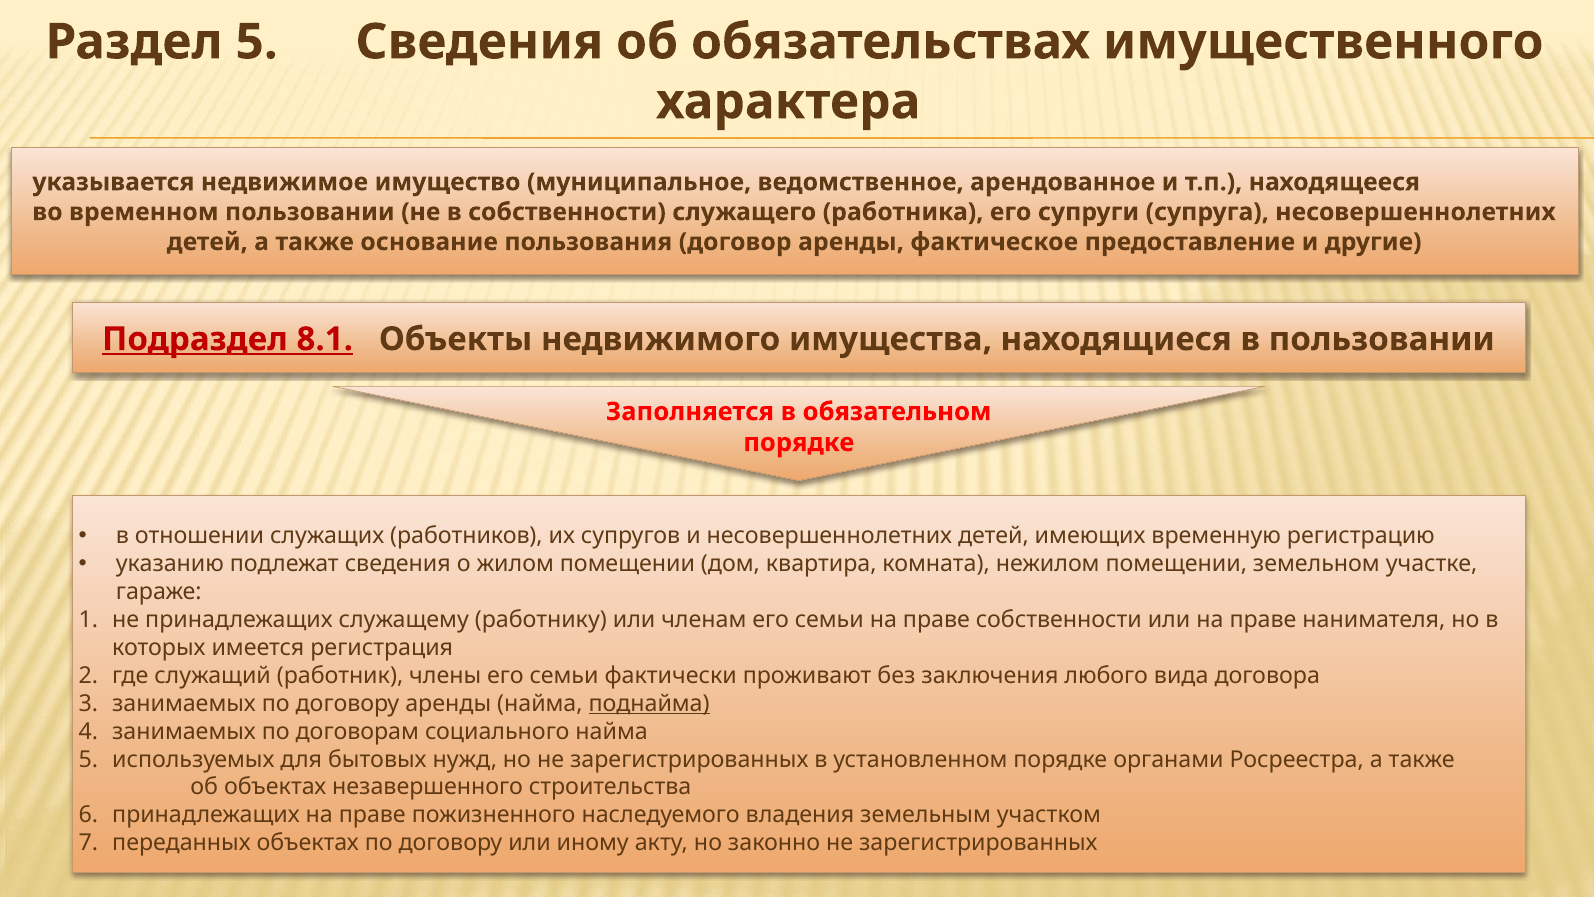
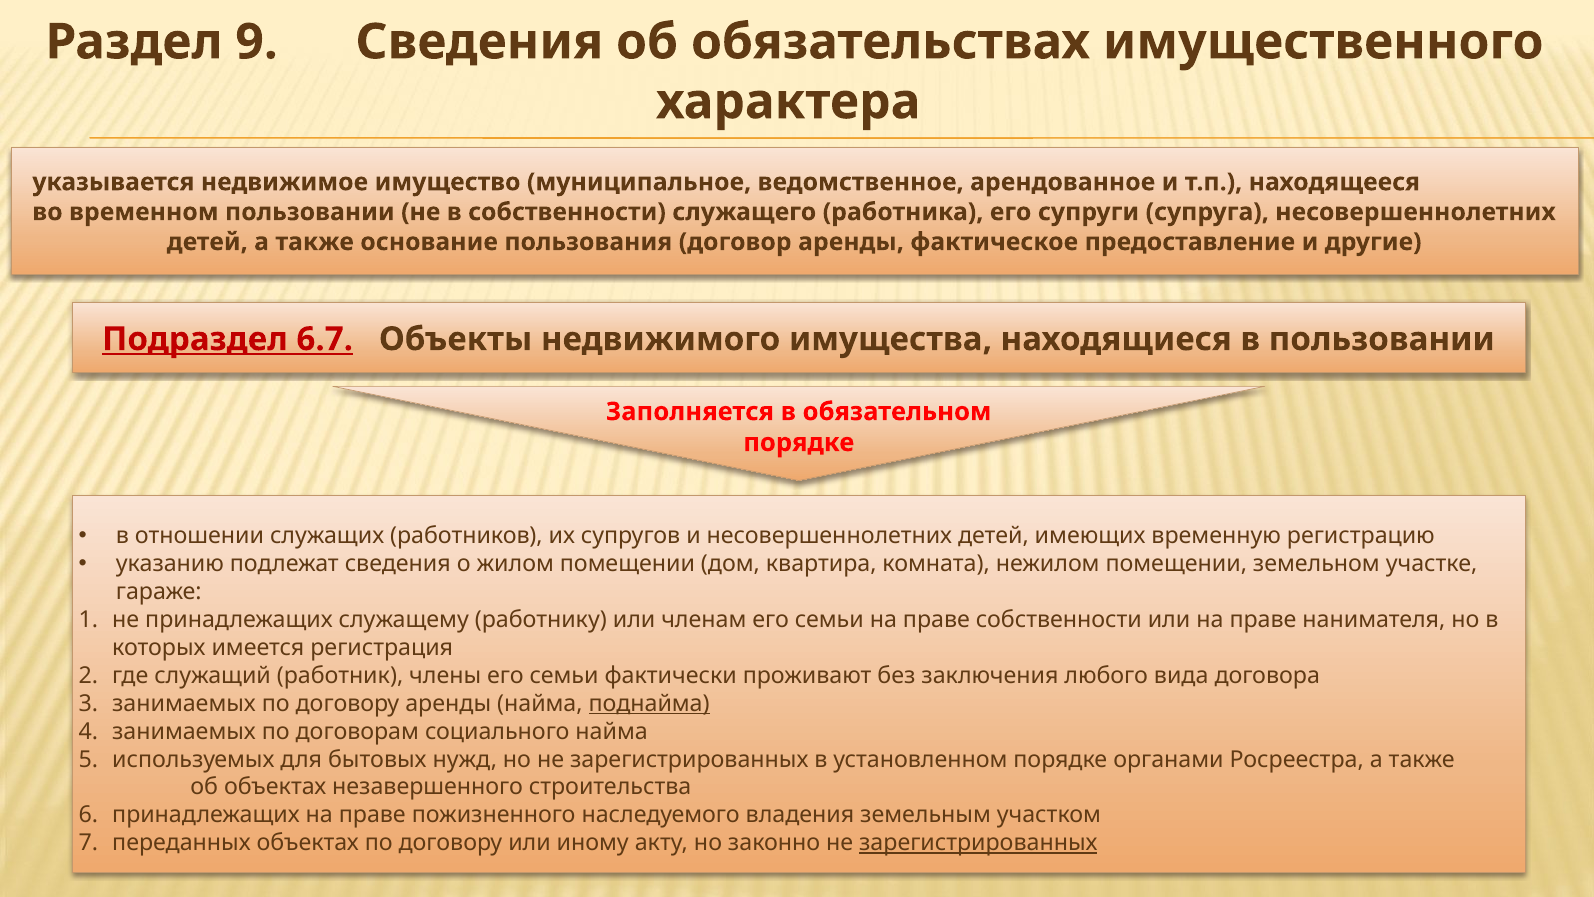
Раздел 5: 5 -> 9 (257, 42)
8.1: 8.1 -> 6.7 (325, 339)
зарегистрированных underline: none -> present (978, 843)
